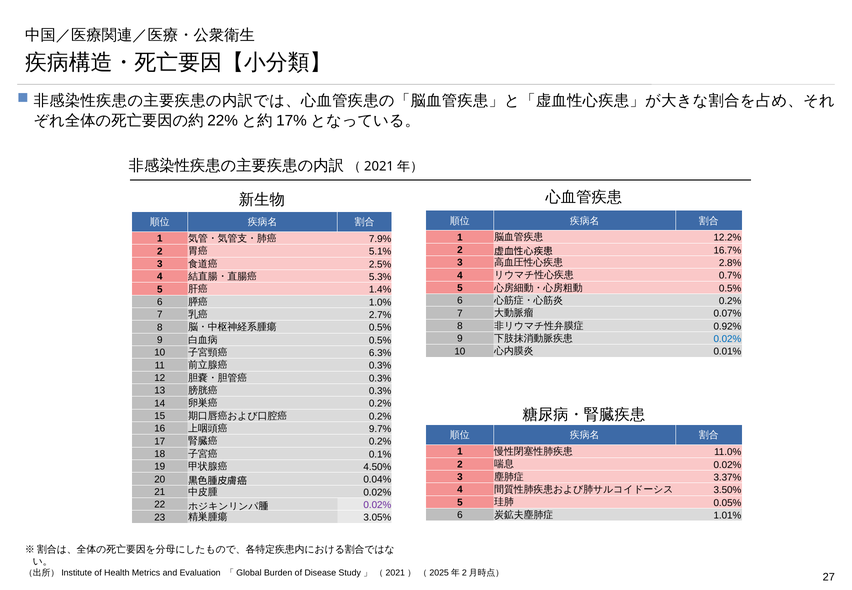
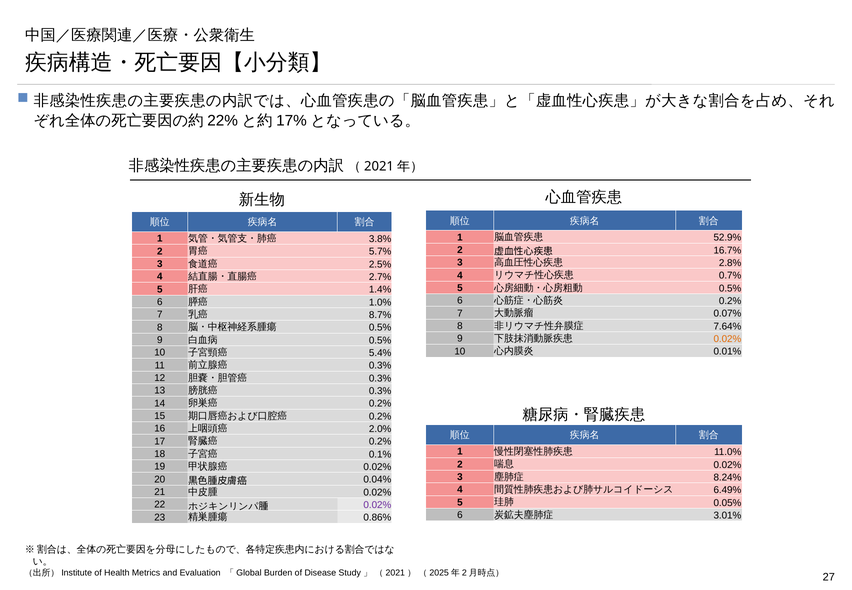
12.2%: 12.2% -> 52.9% (727, 238)
7.9%: 7.9% -> 3.8% (380, 239)
5.1%: 5.1% -> 5.7% (380, 252)
5.3%: 5.3% -> 2.7% (380, 277)
2.7%: 2.7% -> 8.7% (380, 315)
0.92%: 0.92% -> 7.64% (727, 326)
0.02% colour: blue -> orange (727, 339)
6.3%: 6.3% -> 5.4% (380, 353)
9.7%: 9.7% -> 2.0% (380, 429)
4.50%: 4.50% -> 0.02% (377, 467)
3.37%: 3.37% -> 8.24% (727, 477)
3.50%: 3.50% -> 6.49% (727, 490)
1.01%: 1.01% -> 3.01% (727, 515)
3.05%: 3.05% -> 0.86% (377, 518)
